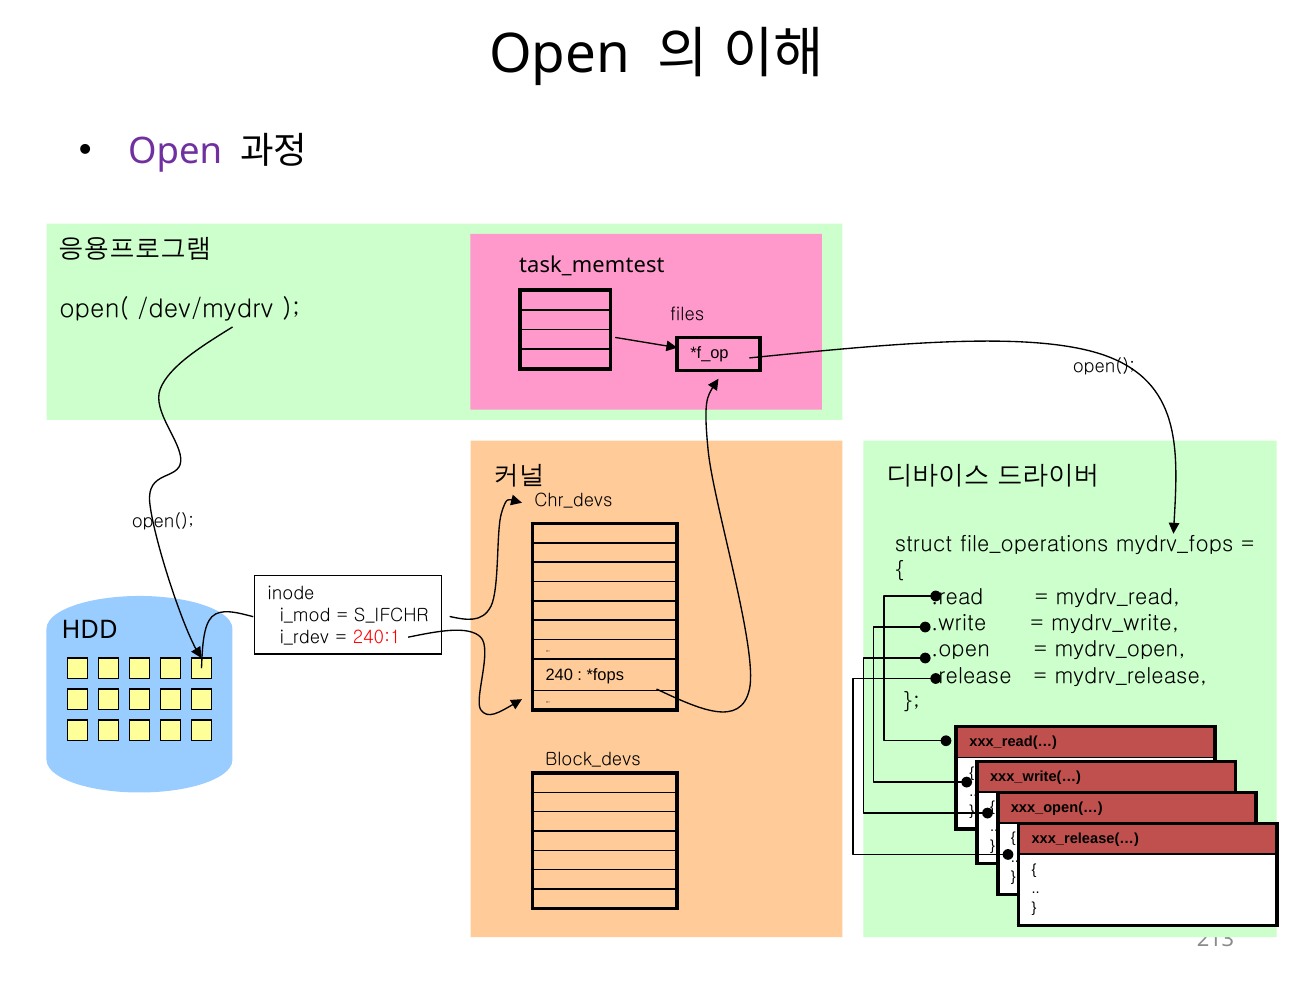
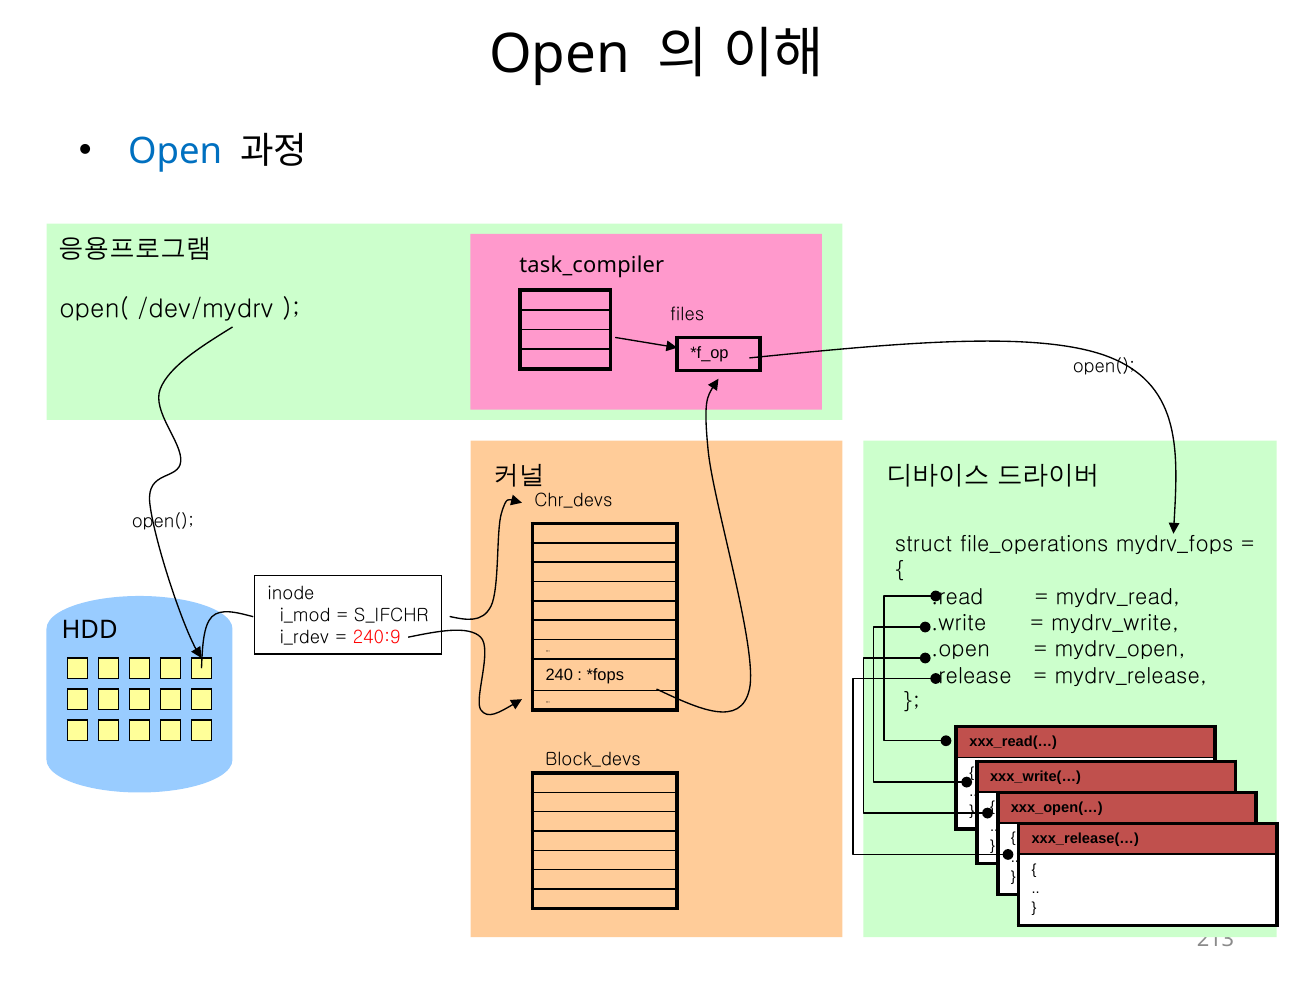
Open colour: purple -> blue (175, 151)
task_memtest: task_memtest -> task_compiler (592, 265)
240:1: 240:1 -> 240:9 (377, 638)
